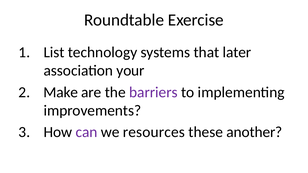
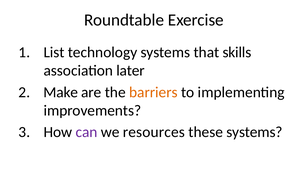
later: later -> skills (237, 52)
your: your -> later (131, 71)
barriers colour: purple -> orange (153, 92)
these another: another -> systems (254, 132)
